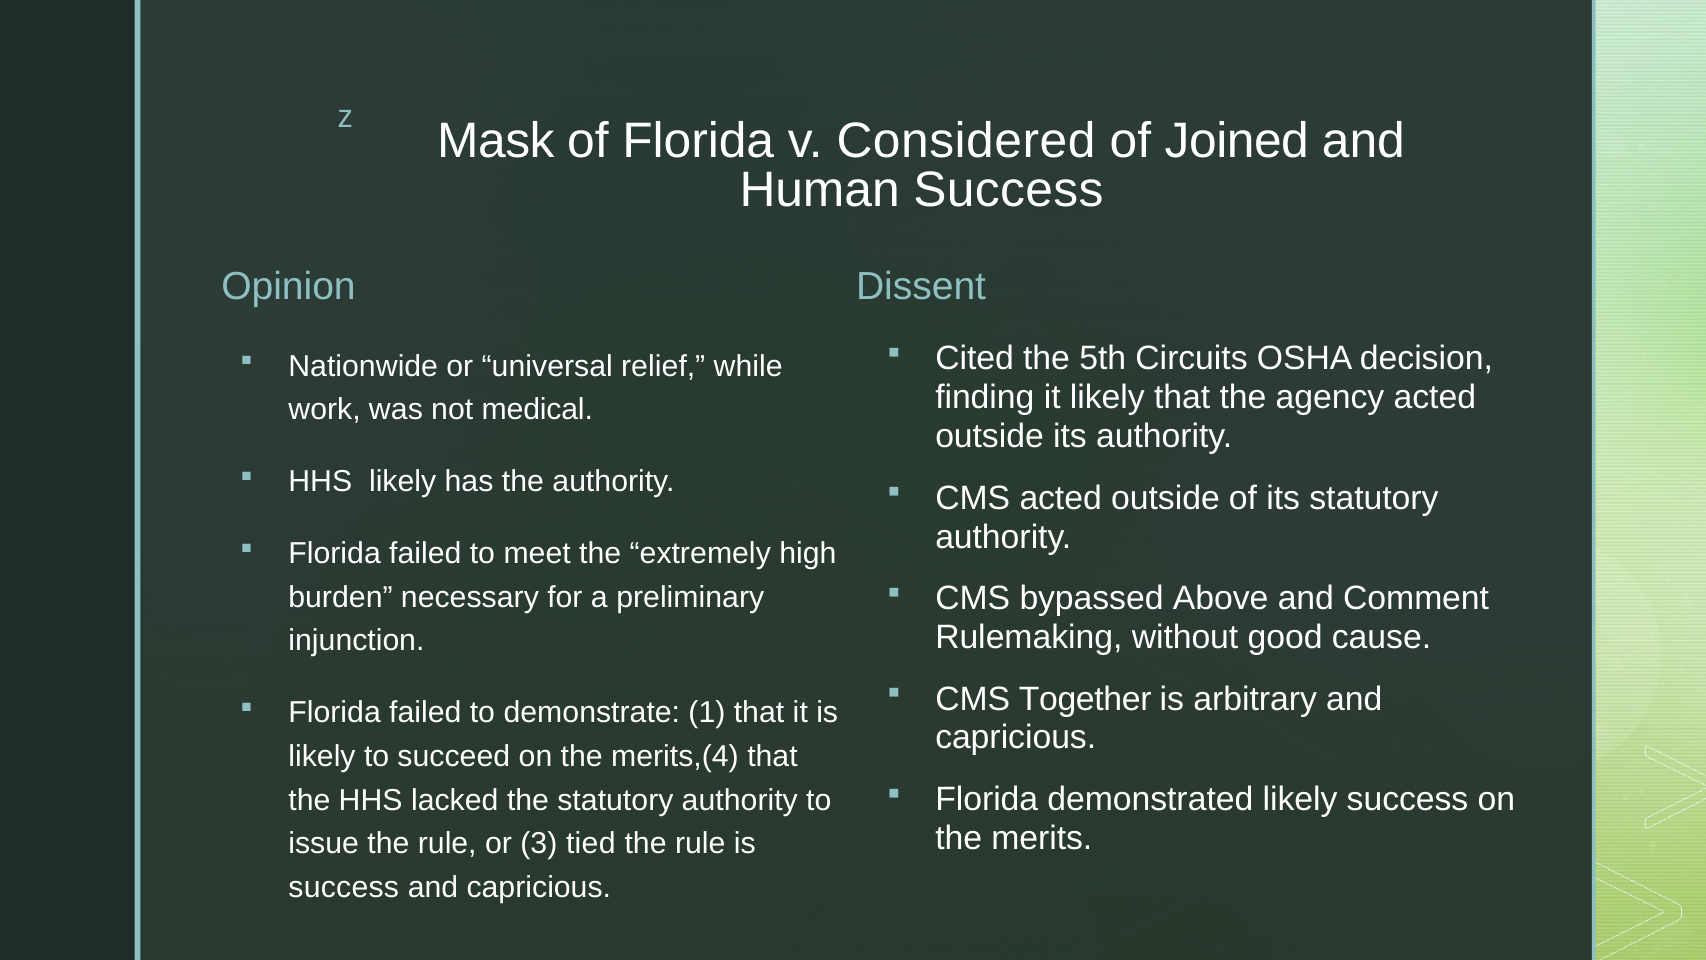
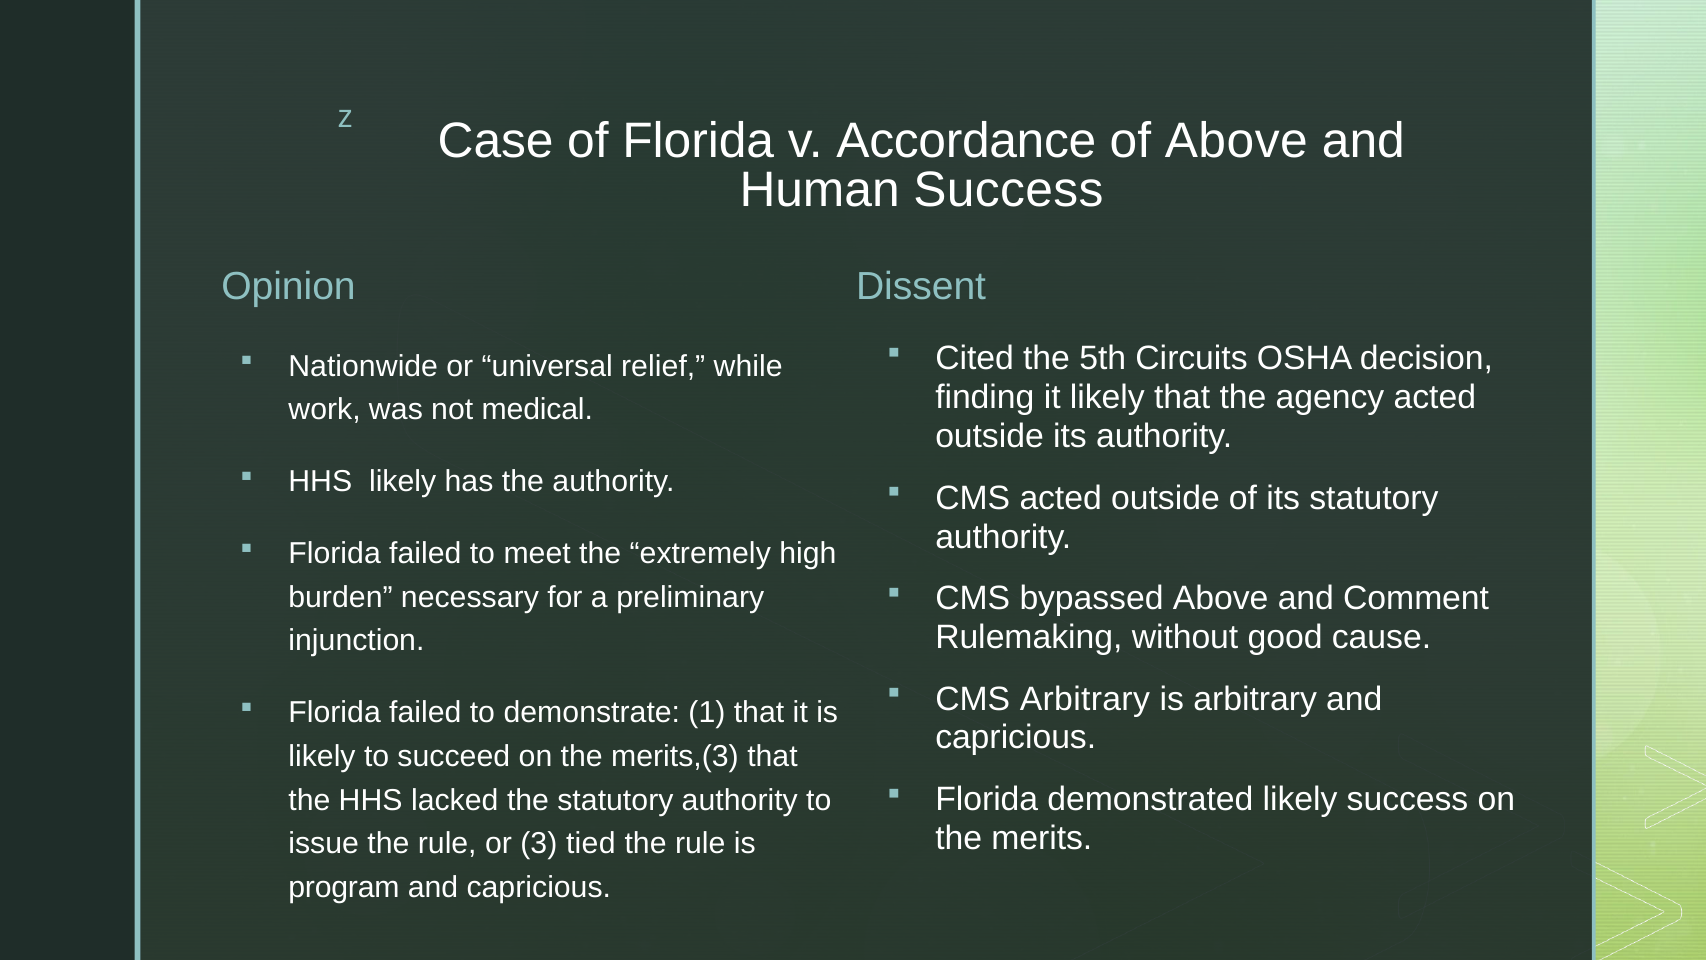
Mask: Mask -> Case (496, 141)
Considered: Considered -> Accordance (966, 141)
of Joined: Joined -> Above (1236, 141)
CMS Together: Together -> Arbitrary (1085, 699)
merits,(4: merits,(4 -> merits,(3 (675, 756)
success: success -> program (344, 887)
